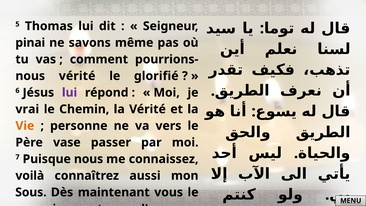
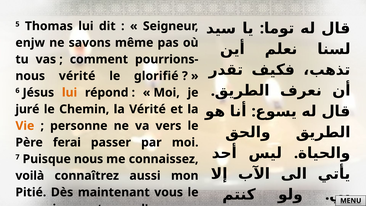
pinai: pinai -> enjw (30, 43)
lui colour: purple -> orange (70, 93)
vrai: vrai -> juré (27, 109)
vase: vase -> ferai (67, 142)
Sous: Sous -> Pitié (31, 192)
